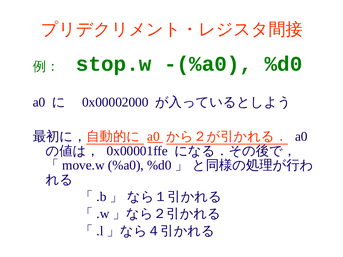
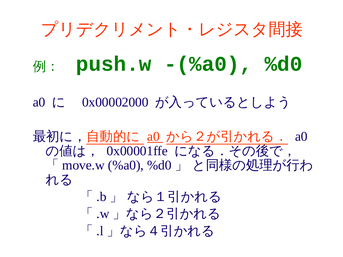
stop.w: stop.w -> push.w (114, 64)
